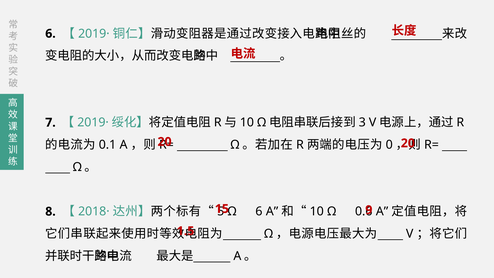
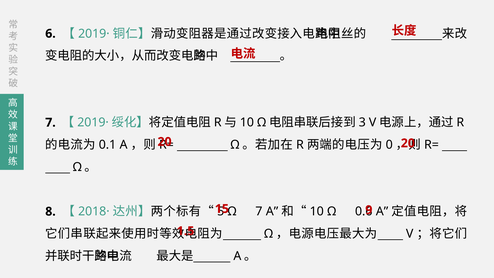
Ω 6: 6 -> 7 (259, 211)
